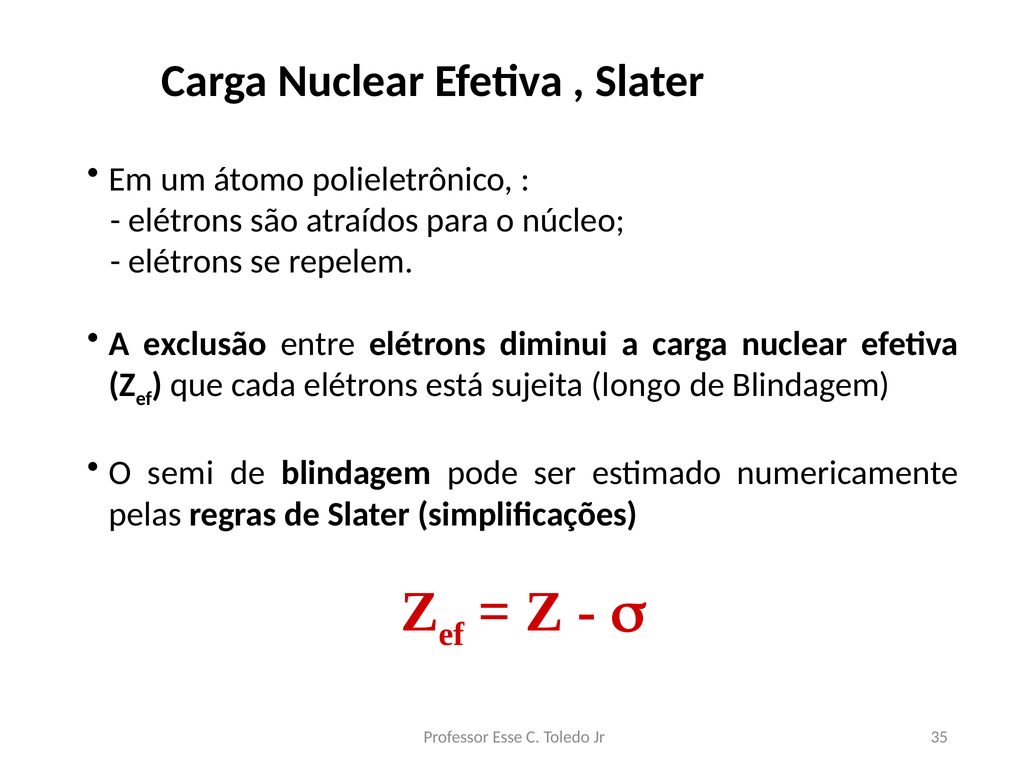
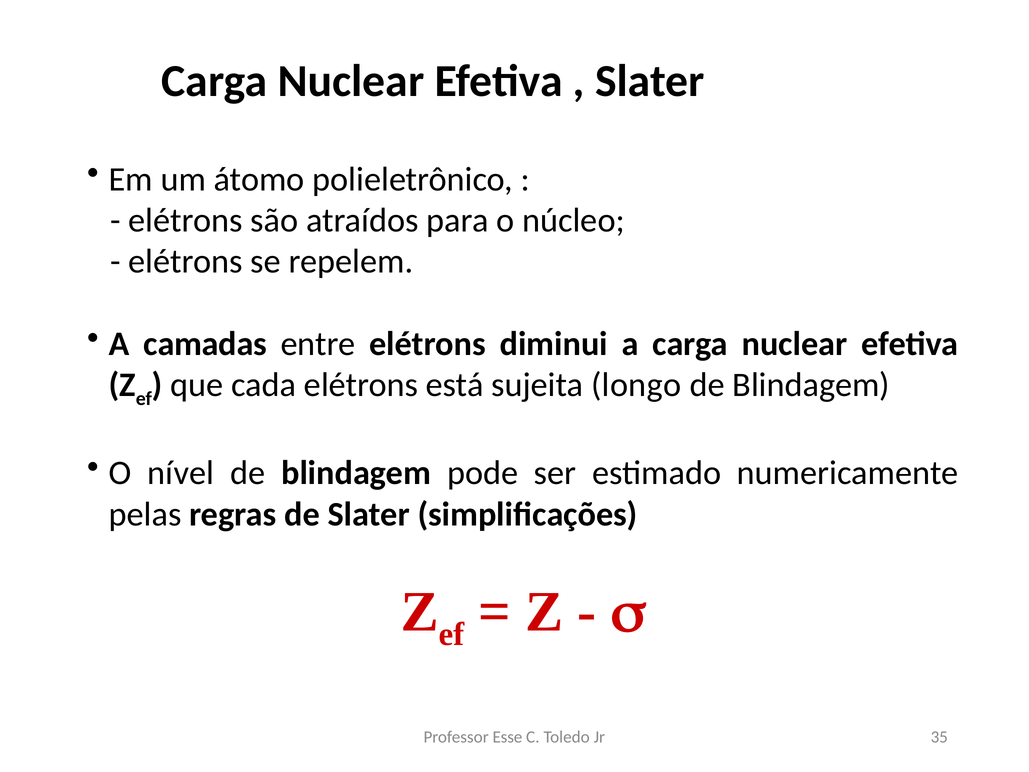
exclusão: exclusão -> camadas (205, 344)
semi: semi -> nível (181, 473)
